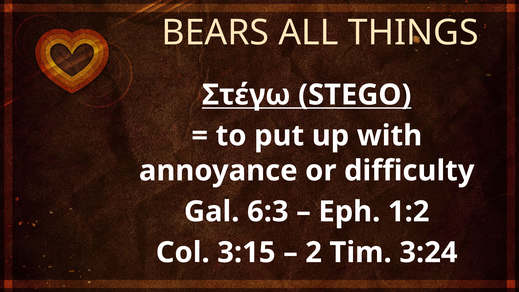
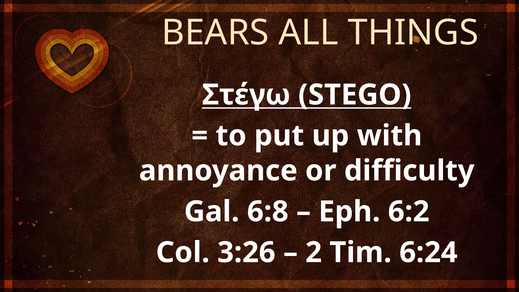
6:3: 6:3 -> 6:8 (268, 212)
1:2: 1:2 -> 6:2 (409, 212)
3:15: 3:15 -> 3:26 (246, 252)
3:24: 3:24 -> 6:24 (428, 252)
